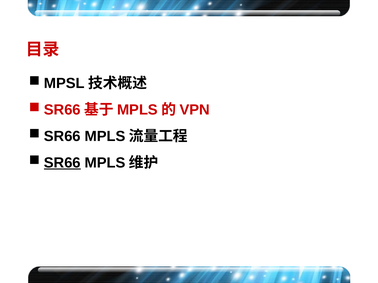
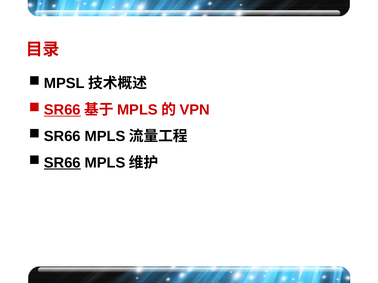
SR66 underline: none -> present (62, 110)
